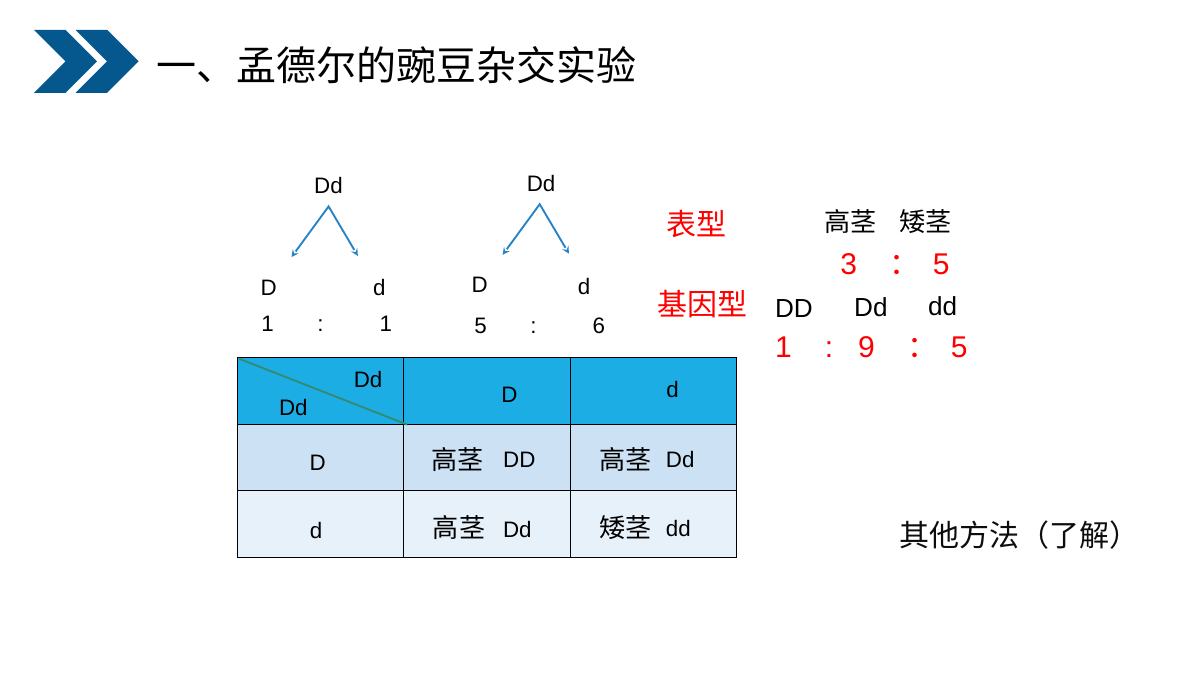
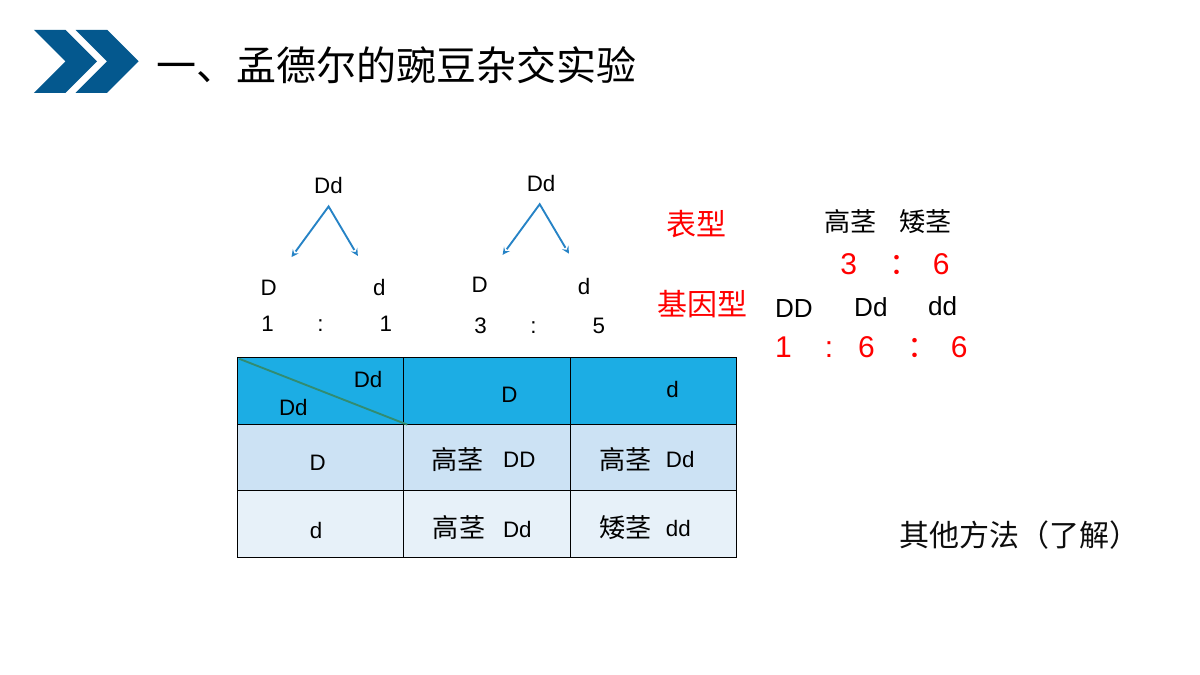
5: 5 -> 6 (941, 264)
1 5: 5 -> 3 (481, 326)
6: 6 -> 5 (599, 326)
9: 9 -> 6 (867, 348)
5: 5 -> 6 (959, 348)
